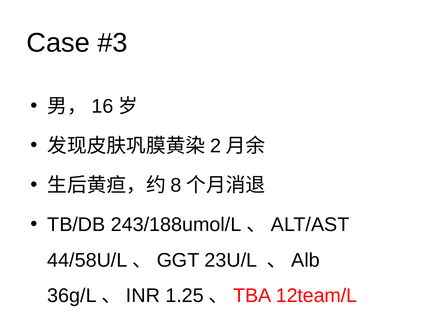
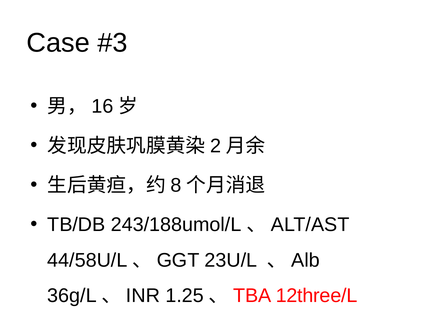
12team/L: 12team/L -> 12three/L (317, 296)
